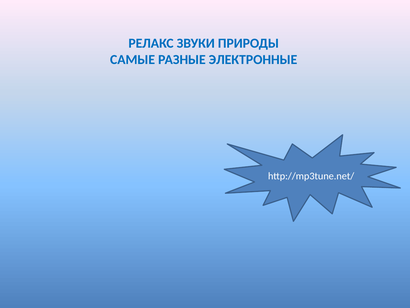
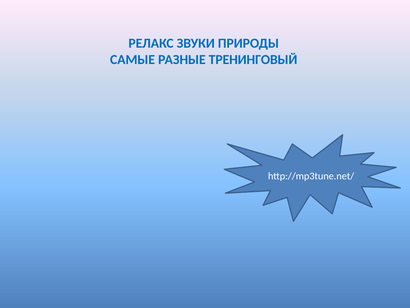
ЭЛЕКТРОННЫЕ: ЭЛЕКТРОННЫЕ -> ТРЕНИНГОВЫЙ (253, 60)
